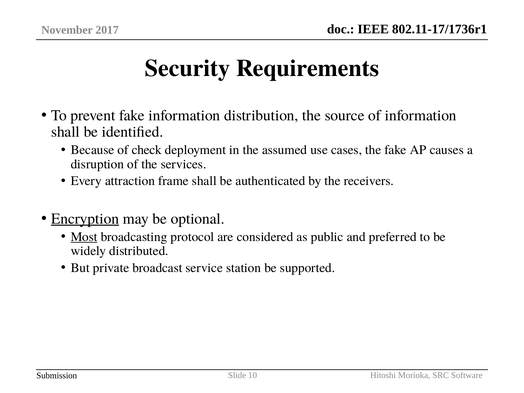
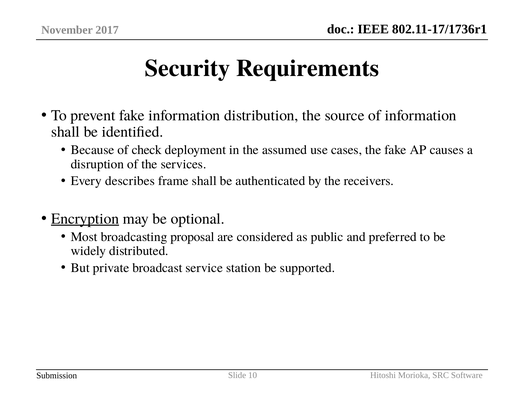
attraction: attraction -> describes (130, 181)
Most underline: present -> none (84, 237)
protocol: protocol -> proposal (192, 237)
